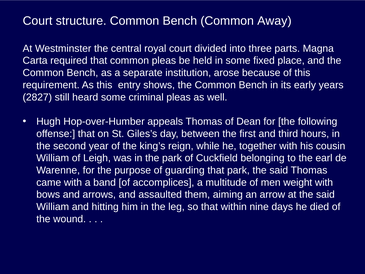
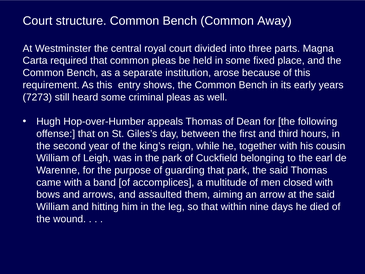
2827: 2827 -> 7273 (37, 97)
weight: weight -> closed (298, 182)
